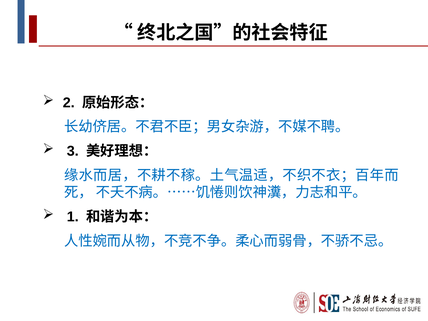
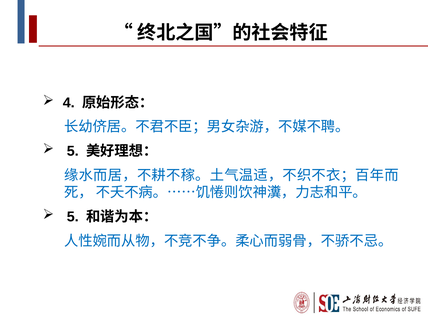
2: 2 -> 4 (69, 103)
3: 3 -> 5 (73, 151)
1: 1 -> 5 (73, 217)
